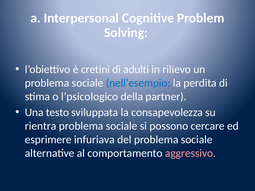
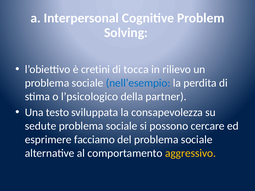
adulti: adulti -> tocca (136, 69)
rientra: rientra -> sedute (41, 126)
infuriava: infuriava -> facciamo (94, 140)
aggressivo colour: pink -> yellow (190, 153)
